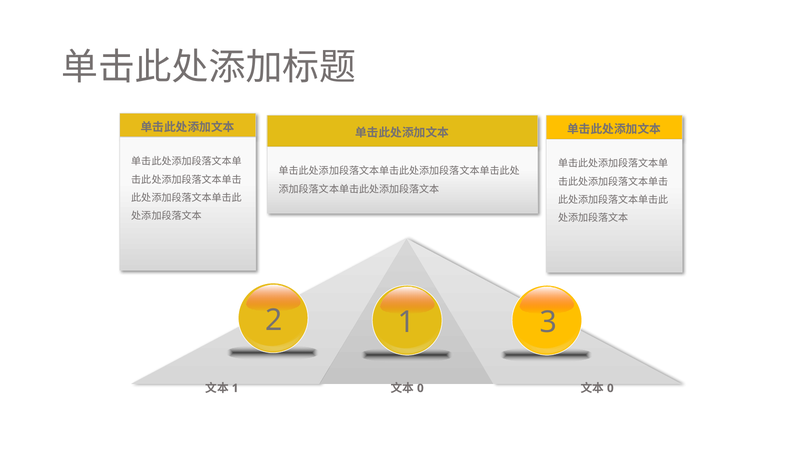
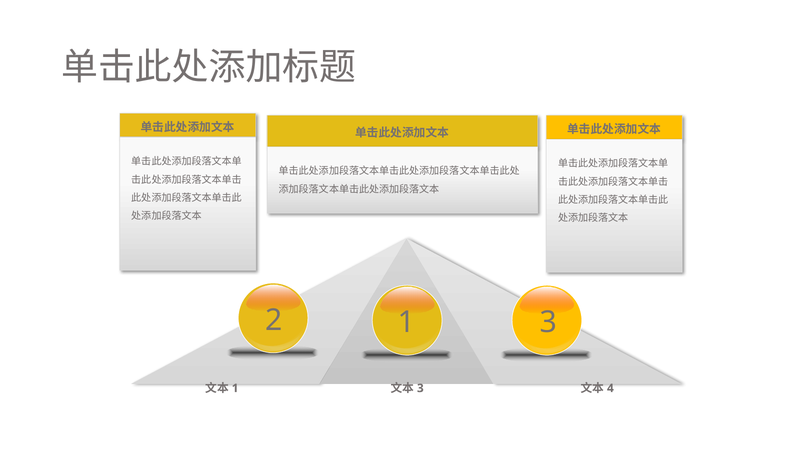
0: 0 -> 3 (420, 388)
0: 0 -> 4 (610, 388)
